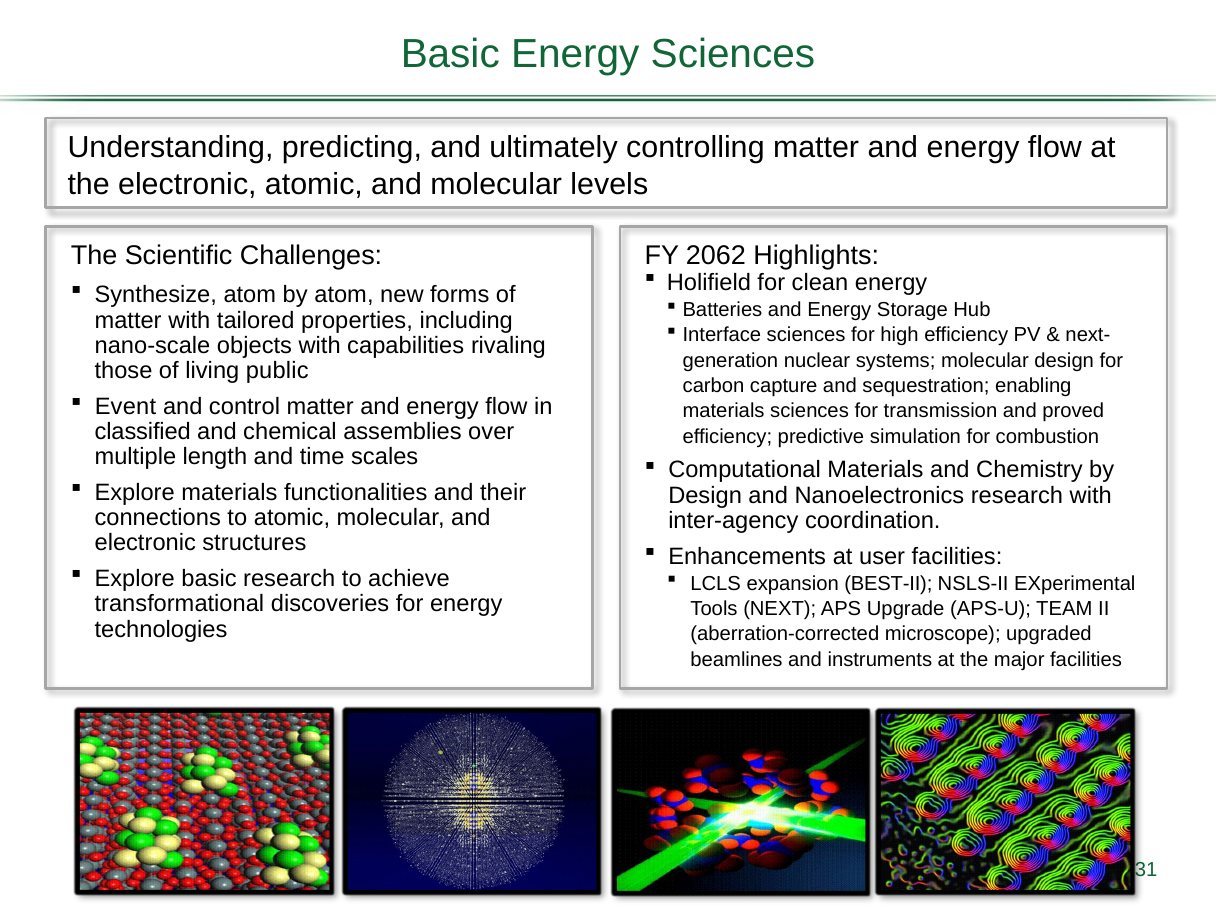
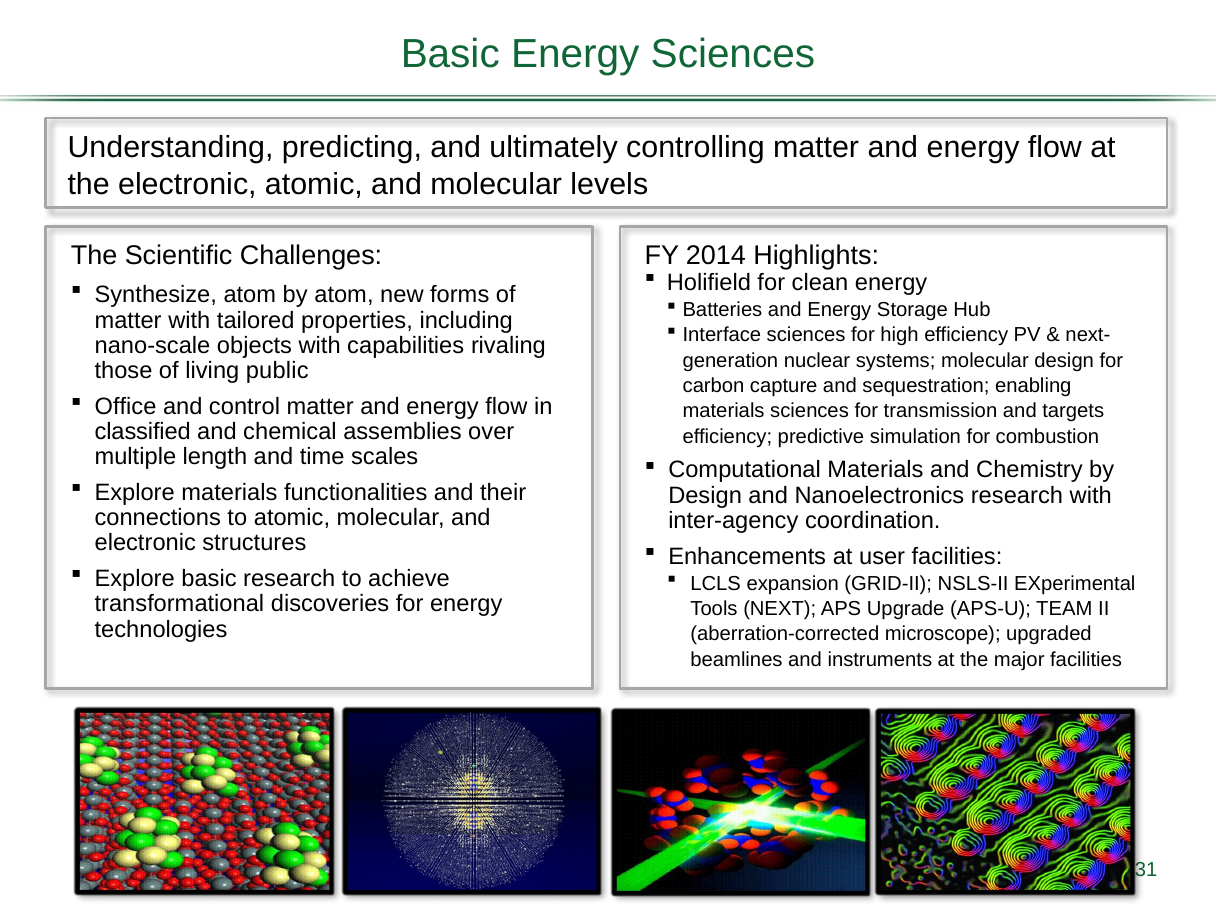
2062: 2062 -> 2014 (716, 256)
Event: Event -> Office (126, 406)
proved: proved -> targets (1073, 411)
BEST-II: BEST-II -> GRID-II (888, 583)
